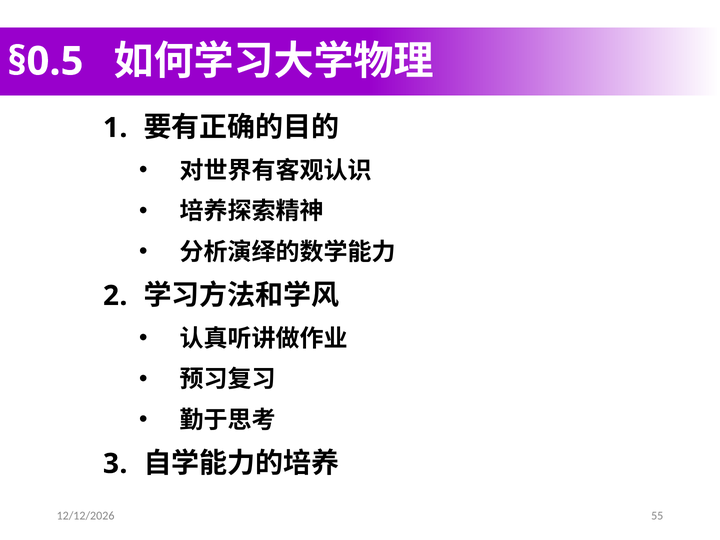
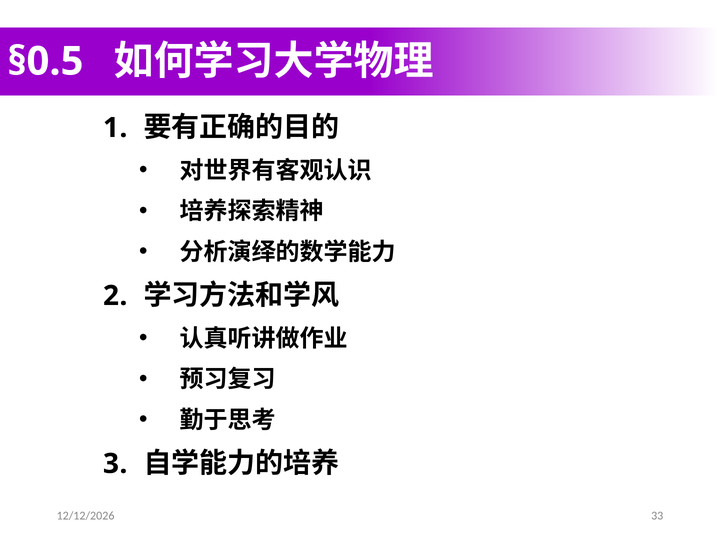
55: 55 -> 33 (657, 516)
